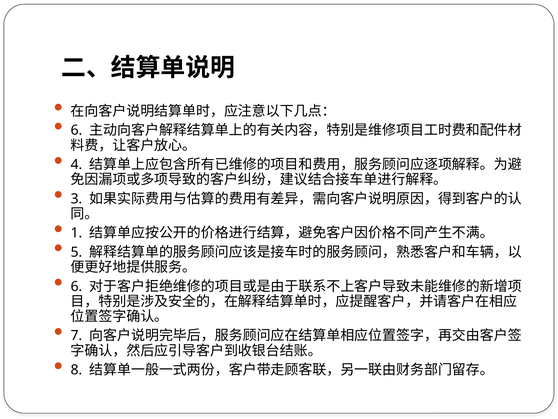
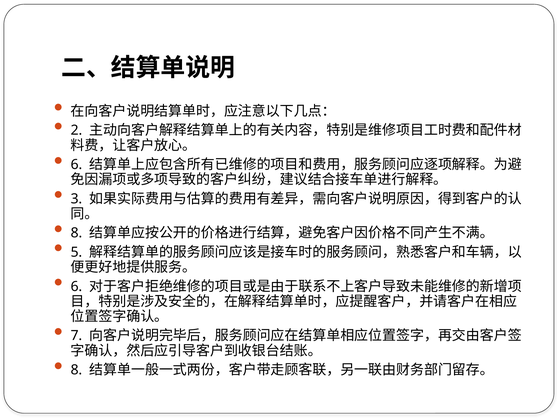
6: 6 -> 2 (76, 130)
4: 4 -> 6 (76, 164)
1: 1 -> 8 (76, 233)
